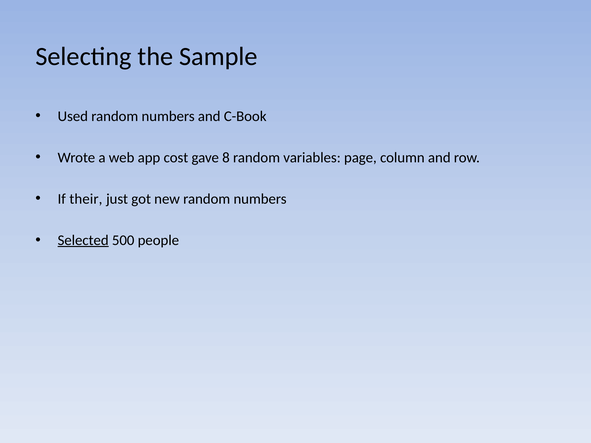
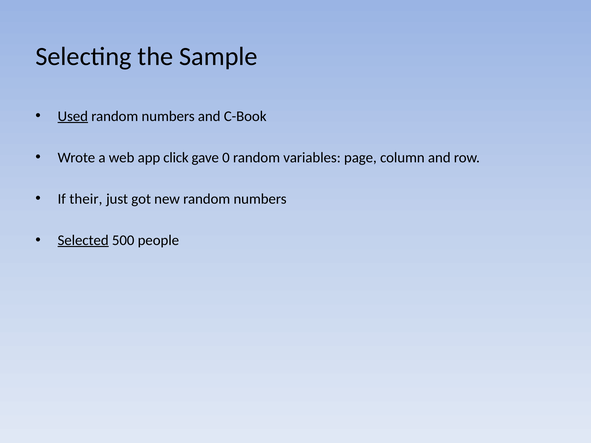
Used underline: none -> present (73, 116)
cost: cost -> click (176, 158)
8: 8 -> 0 (226, 158)
